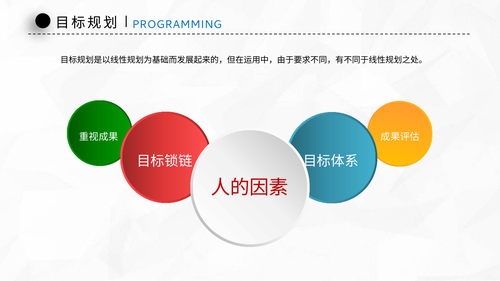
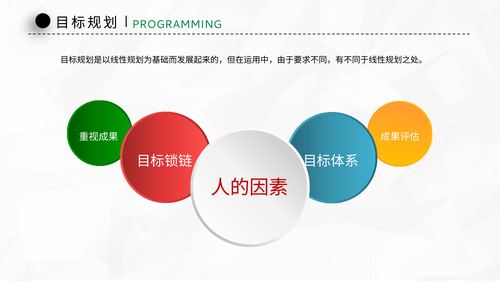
PROGRAMMING colour: blue -> green (177, 25)
